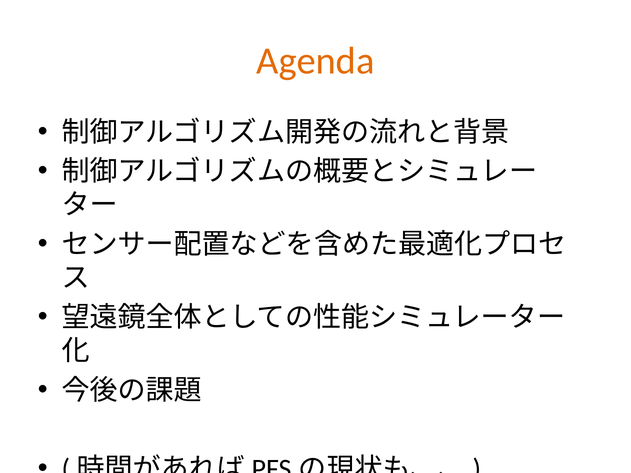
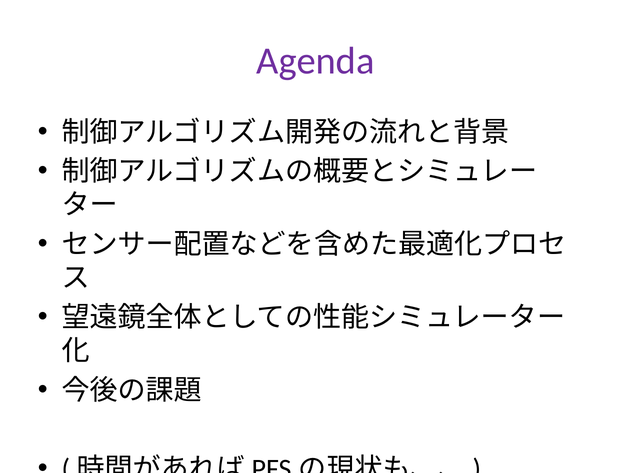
Agenda colour: orange -> purple (315, 61)
